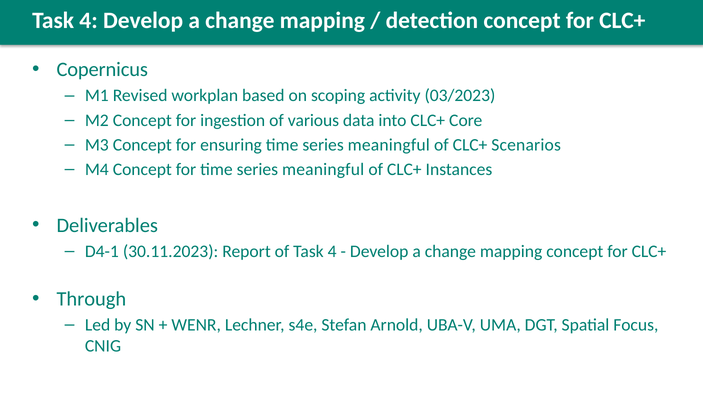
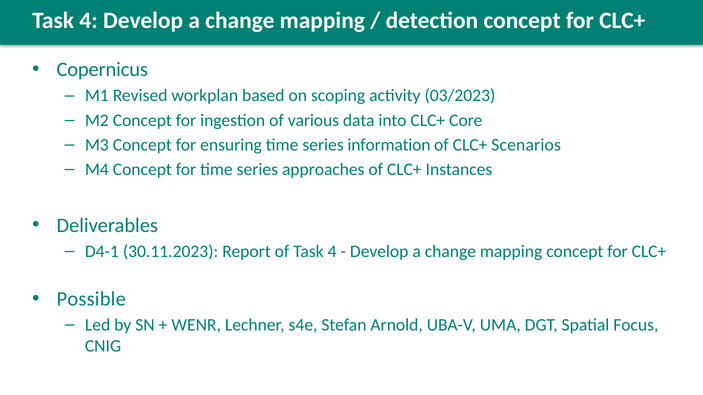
ensuring time series meaningful: meaningful -> information (389, 145)
for time series meaningful: meaningful -> approaches (323, 170)
Through: Through -> Possible (91, 299)
